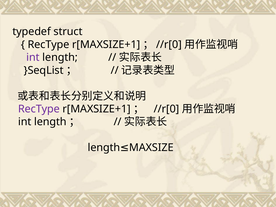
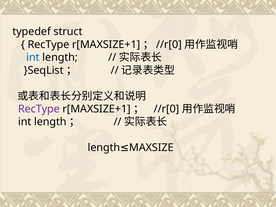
int colour: purple -> blue (33, 57)
